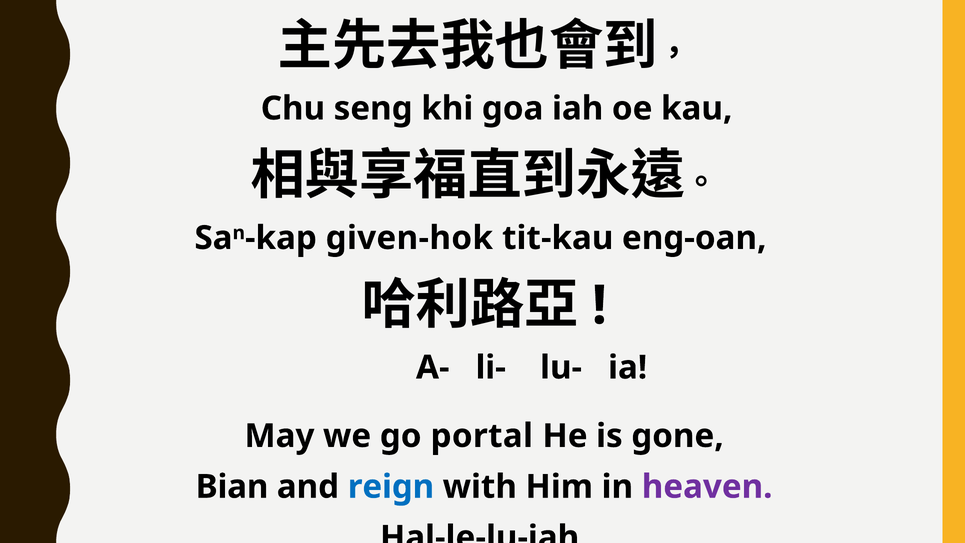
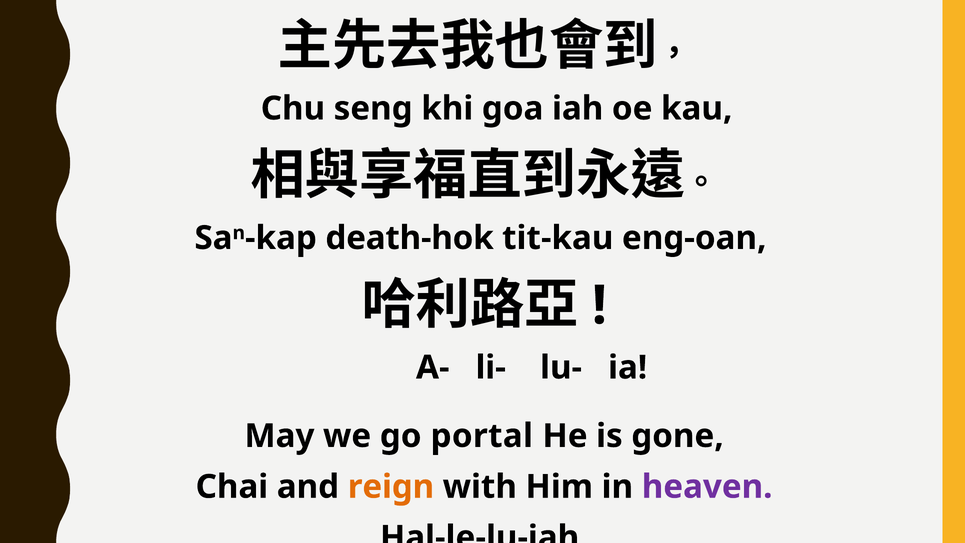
given-hok: given-hok -> death-hok (410, 238)
Bian: Bian -> Chai (232, 487)
reign colour: blue -> orange (391, 487)
